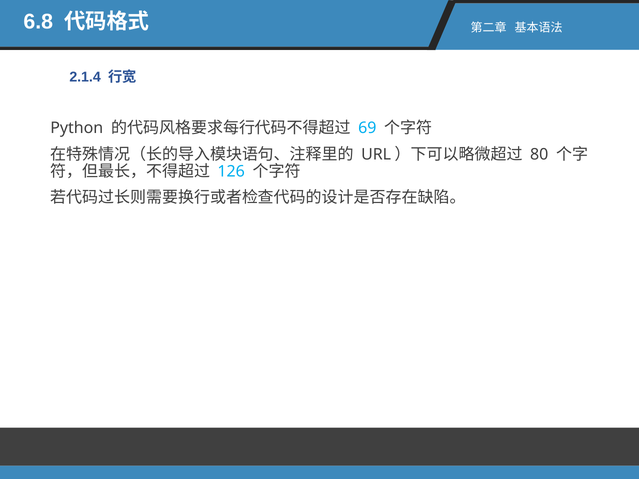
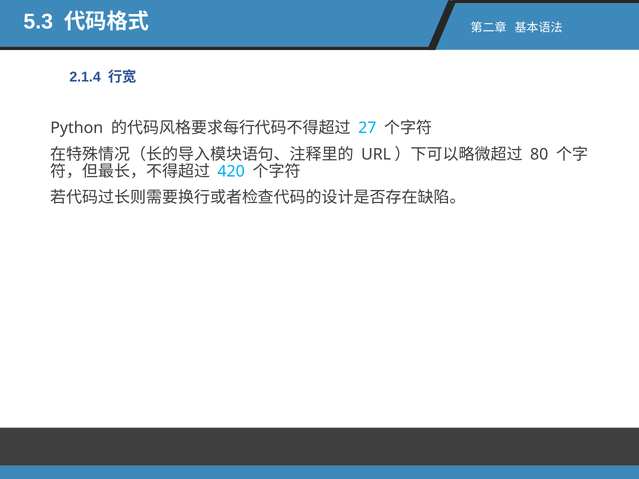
6.8: 6.8 -> 5.3 (38, 22)
69: 69 -> 27 (367, 128)
126: 126 -> 420 (231, 172)
